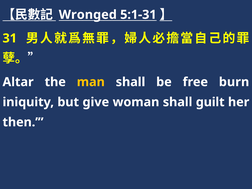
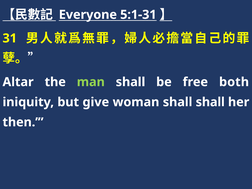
Wronged: Wronged -> Everyone (88, 15)
man colour: yellow -> light green (91, 82)
burn: burn -> both (234, 82)
shall guilt: guilt -> shall (210, 102)
